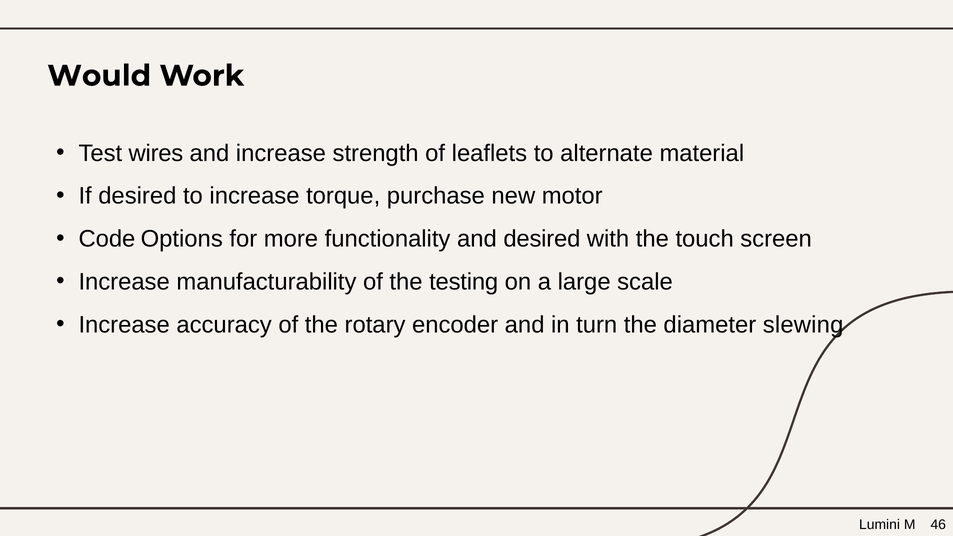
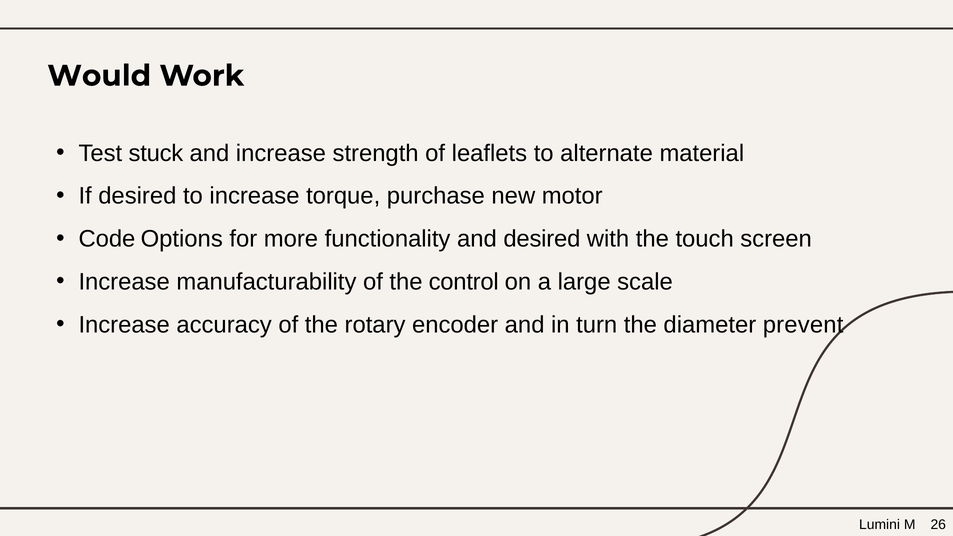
wires: wires -> stuck (156, 153)
testing: testing -> control (464, 282)
slewing: slewing -> prevent (803, 325)
46: 46 -> 26 (938, 525)
